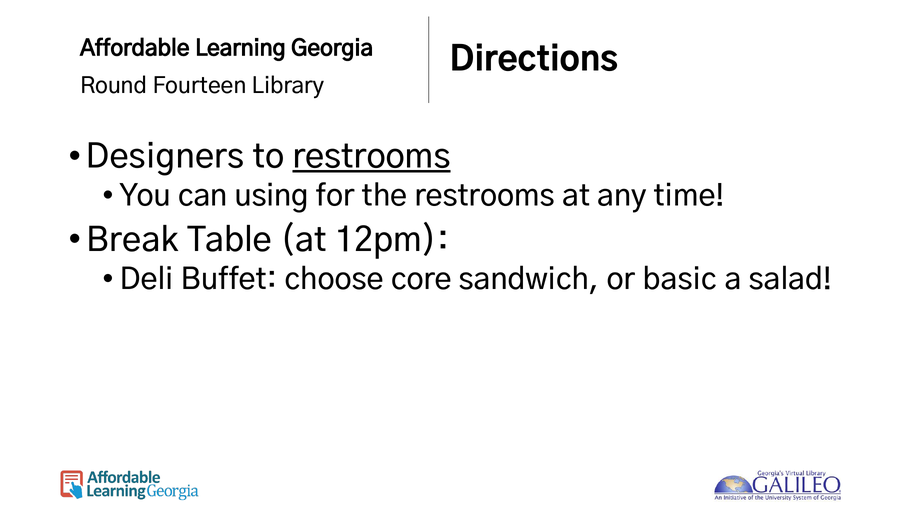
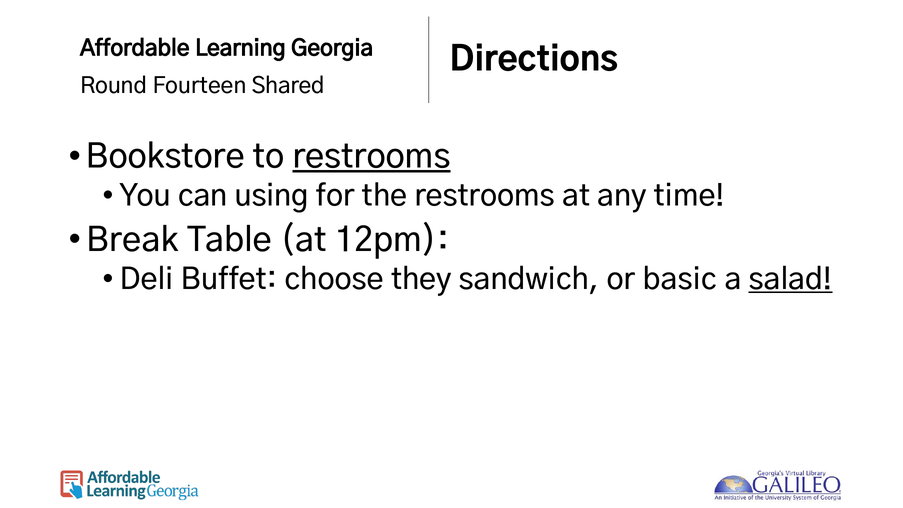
Library: Library -> Shared (288, 86)
Designers: Designers -> Bookstore (165, 157)
core: core -> they (421, 279)
salad underline: none -> present (791, 279)
